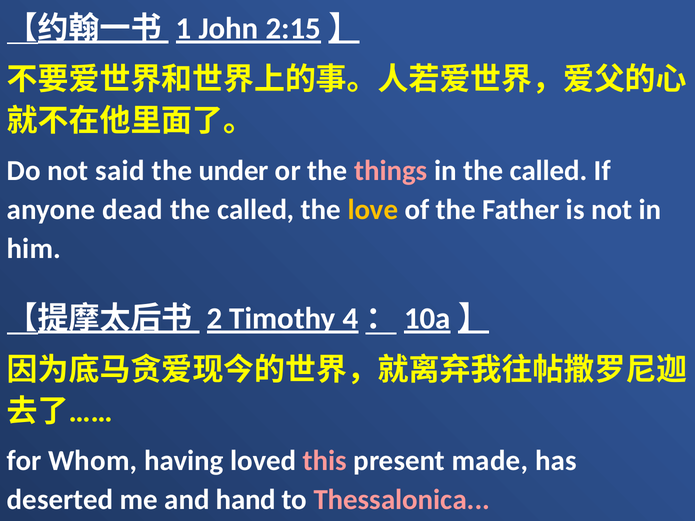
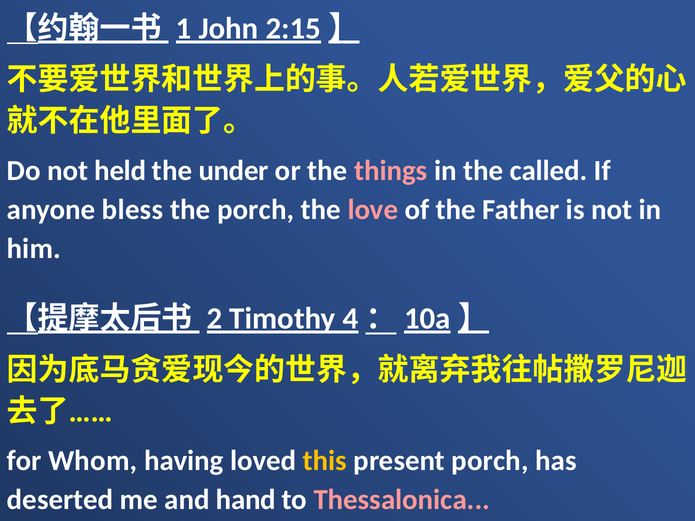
said: said -> held (120, 171)
dead: dead -> bless (133, 210)
called: called -> porch (256, 210)
love colour: yellow -> pink (373, 210)
this colour: pink -> yellow (325, 461)
present made: made -> porch (490, 461)
